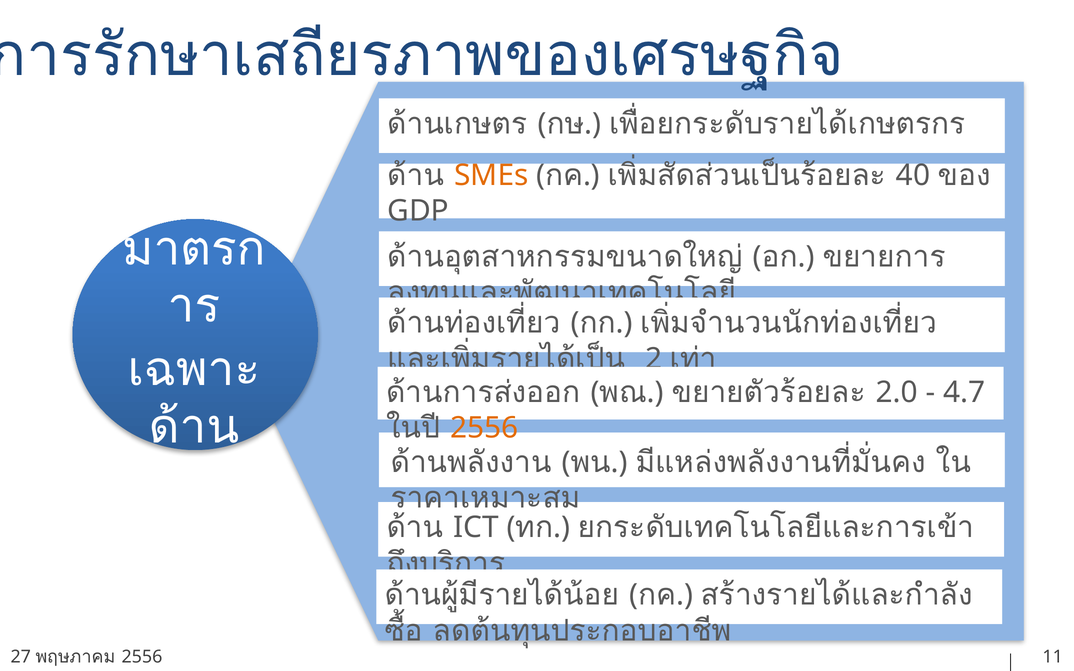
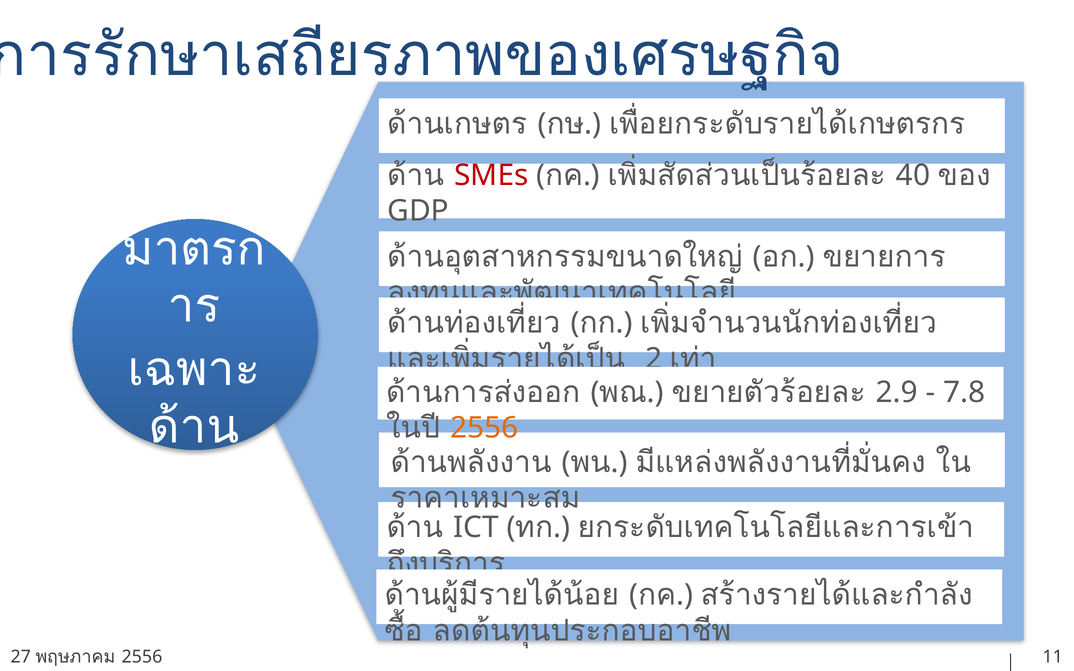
SMEs colour: orange -> red (491, 175)
2.0: 2.0 -> 2.9 (897, 392)
4.7: 4.7 -> 7.8 (964, 392)
